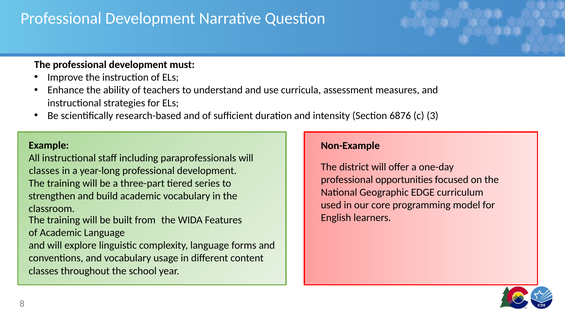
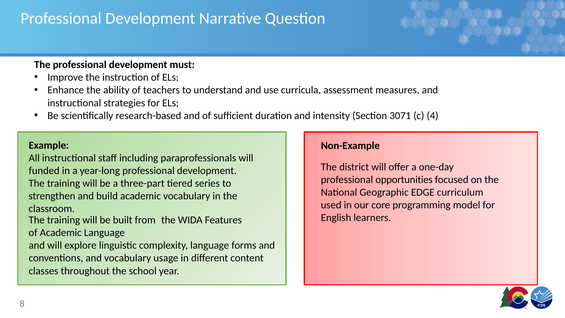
6876: 6876 -> 3071 (400, 115)
3: 3 -> 4 (433, 115)
classes: classes -> funded (44, 171)
